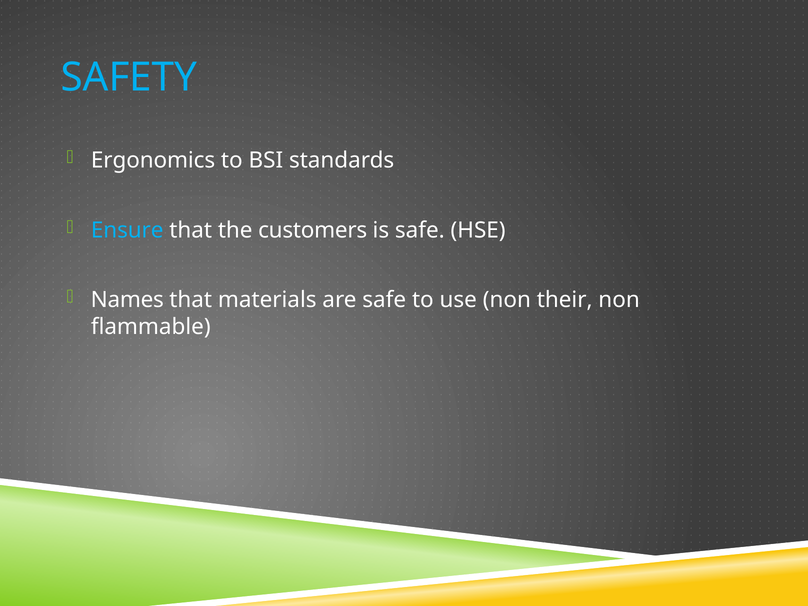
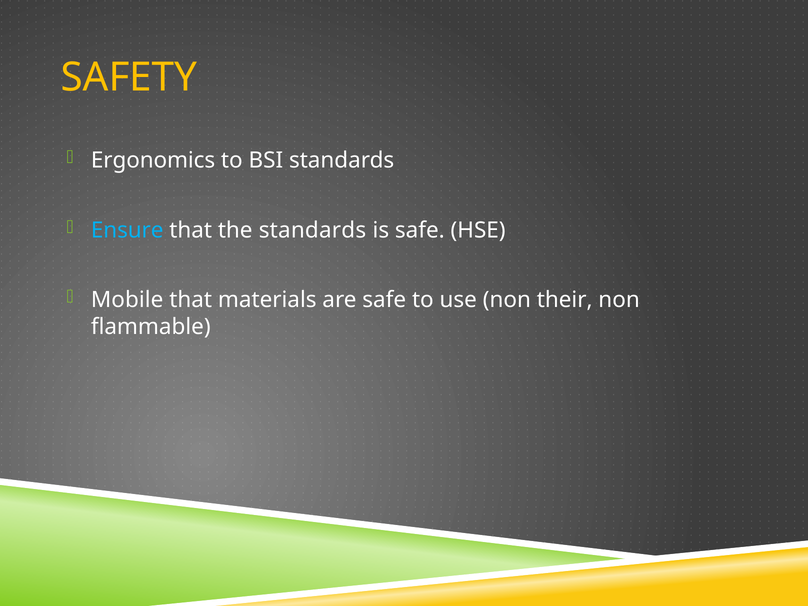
SAFETY colour: light blue -> yellow (129, 78)
the customers: customers -> standards (312, 230)
Names: Names -> Mobile (127, 300)
